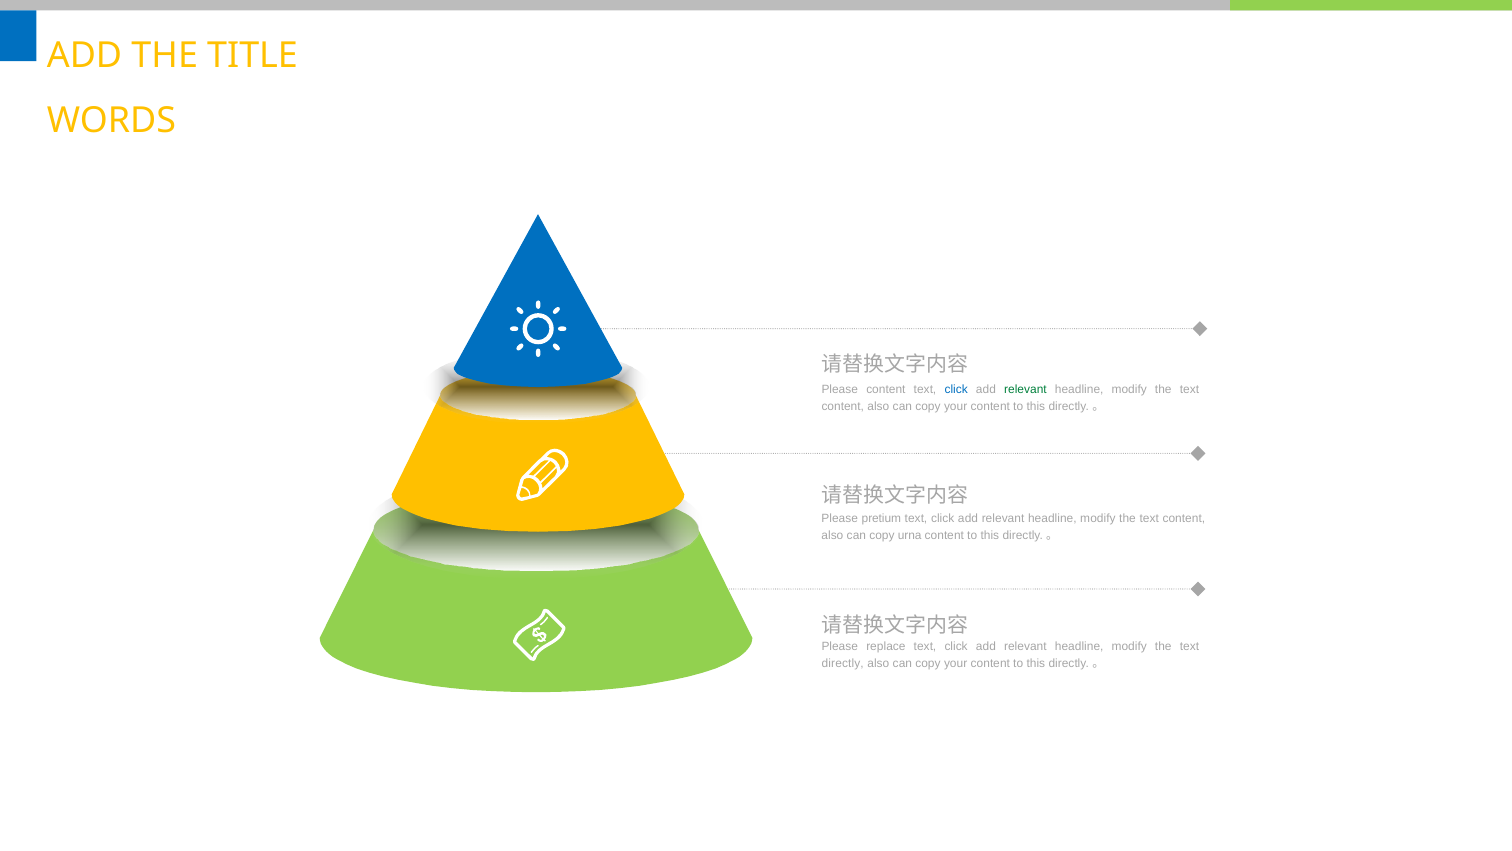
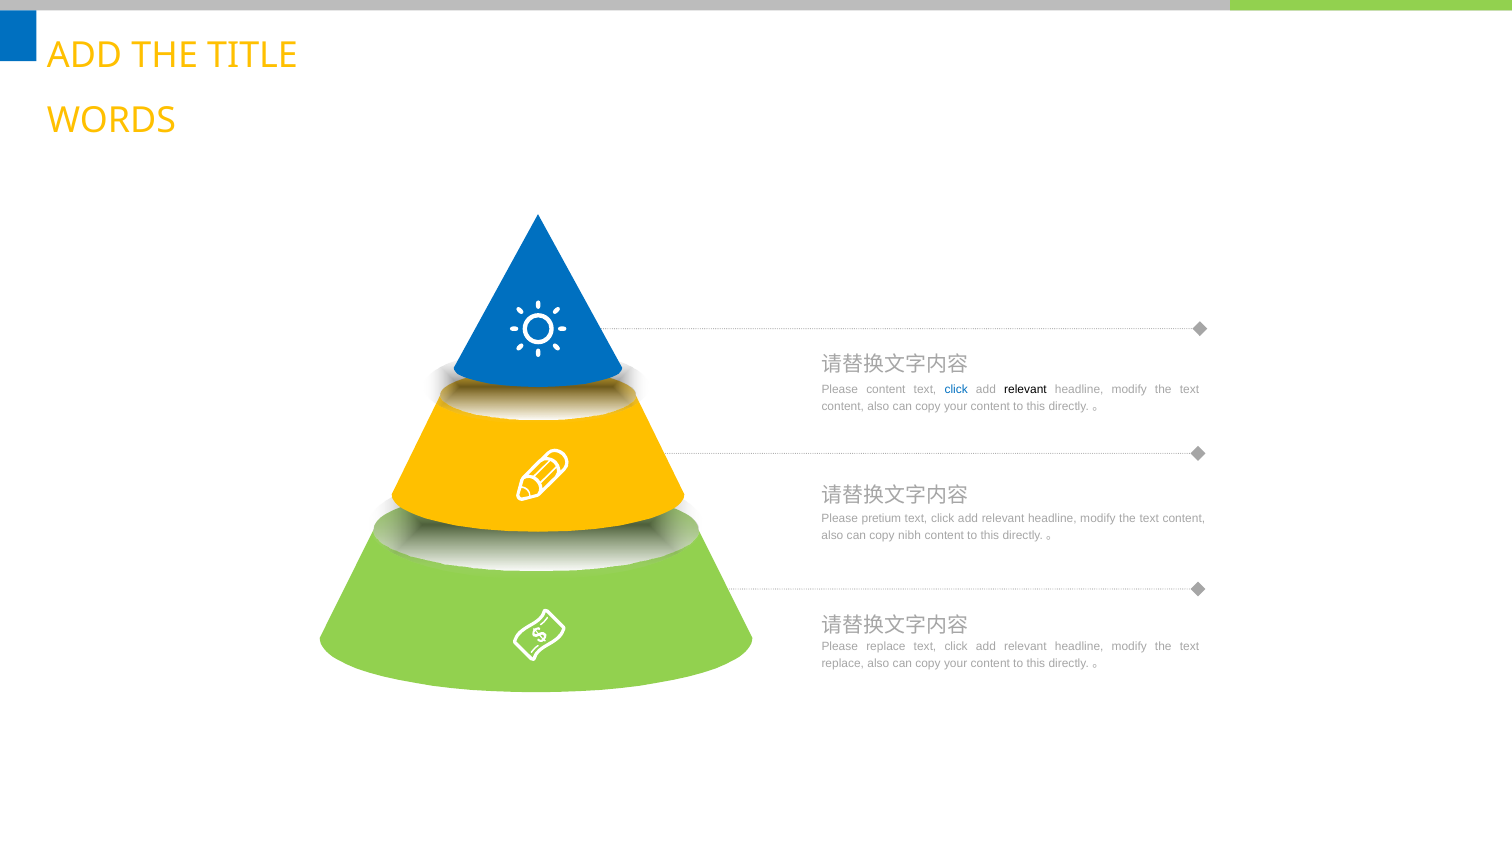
relevant colour: green -> black (1025, 389)
urna: urna -> nibh (910, 535)
directly: directly -> replace (843, 664)
